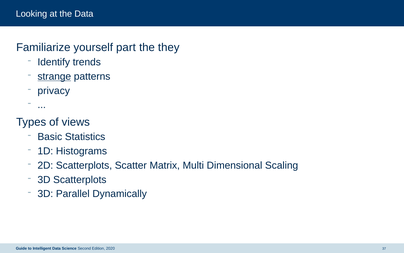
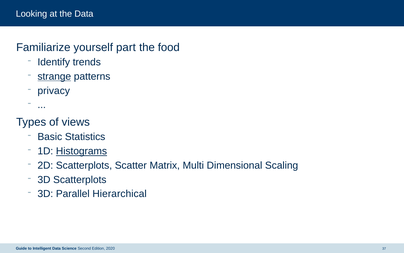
they: they -> food (169, 47)
Histograms underline: none -> present (82, 151)
Dynamically: Dynamically -> Hierarchical (120, 194)
